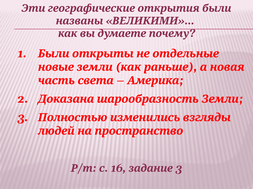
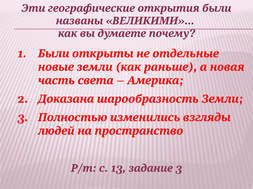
16: 16 -> 13 (118, 169)
